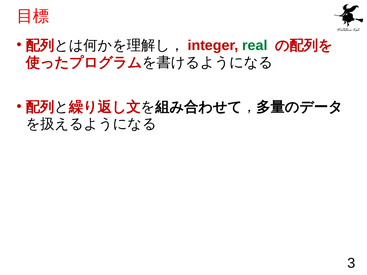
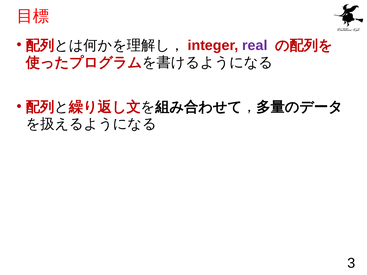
real colour: green -> purple (255, 45)
